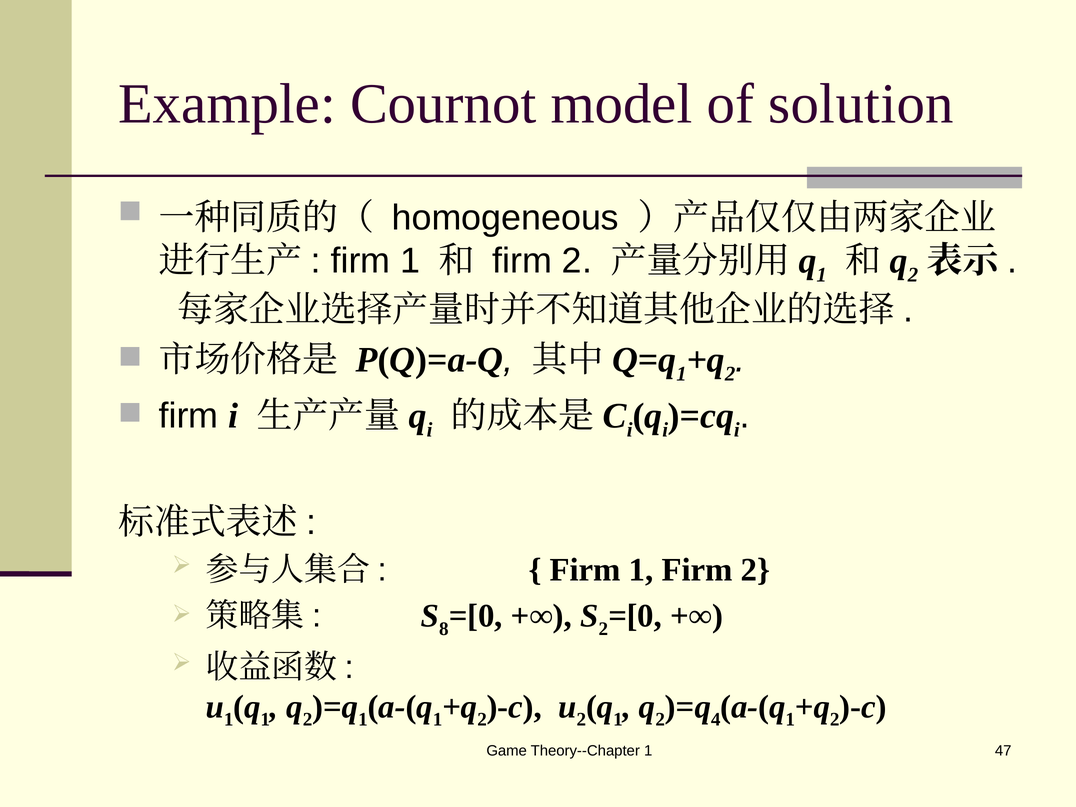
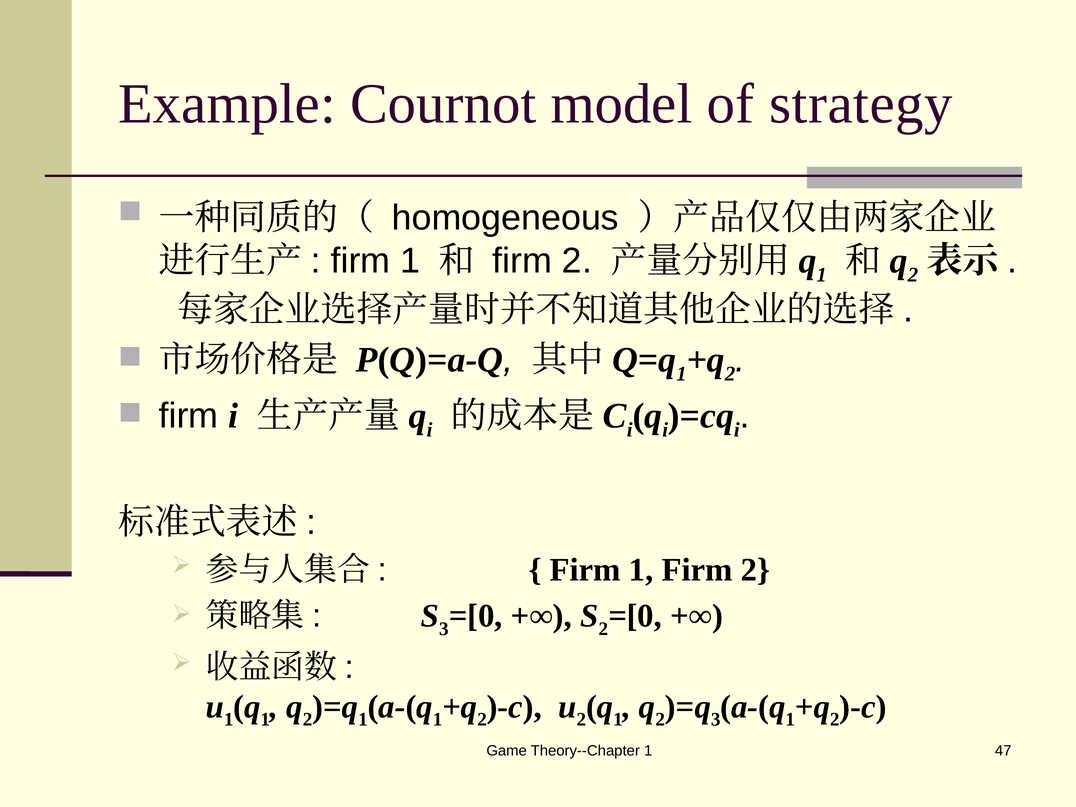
solution: solution -> strategy (861, 104)
8: 8 -> 3 (444, 629)
4: 4 -> 3 (716, 720)
